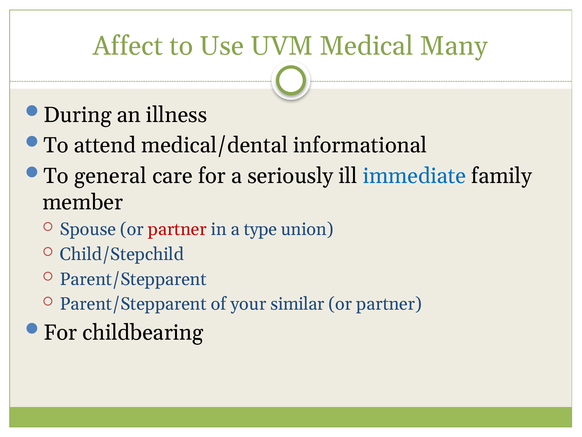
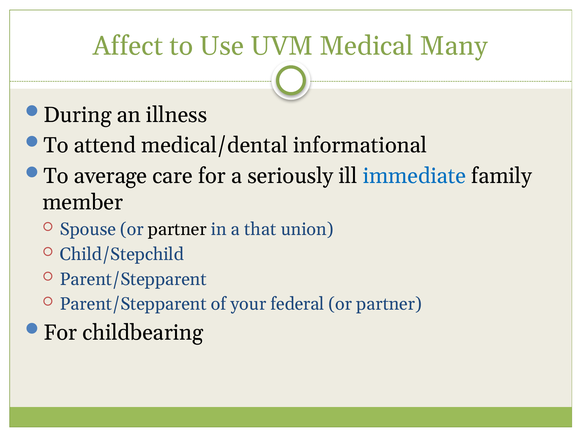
general: general -> average (111, 176)
partner colour: red -> black (177, 229)
type: type -> that (260, 229)
similar: similar -> federal (297, 304)
